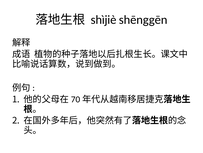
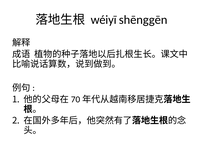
shìjiè: shìjiè -> wéiyī (104, 20)
